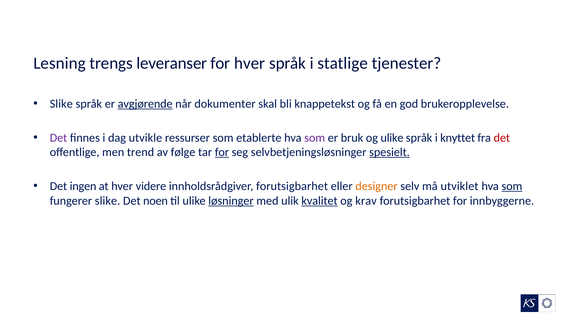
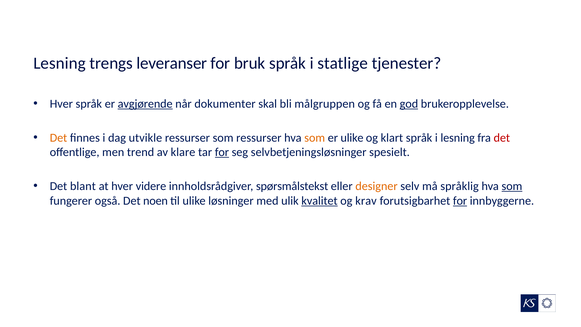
for hver: hver -> bruk (250, 63)
Slike: Slike -> Hver (61, 104)
knappetekst: knappetekst -> målgruppen (325, 104)
god underline: none -> present (409, 104)
Det colour: purple -> orange (58, 138)
som etablerte: etablerte -> ressurser (259, 138)
som colour: purple -> orange (315, 138)
er bruk: bruk -> ulike (352, 138)
og ulike: ulike -> klart (392, 138)
i knyttet: knyttet -> lesning (458, 138)
følge: følge -> klare (183, 152)
spesielt underline: present -> none (389, 152)
ingen: ingen -> blant (83, 186)
innholdsrådgiver forutsigbarhet: forutsigbarhet -> spørsmålstekst (292, 186)
utviklet: utviklet -> språklig (460, 186)
fungerer slike: slike -> også (108, 201)
løsninger underline: present -> none (231, 201)
for underline: none -> present (460, 201)
